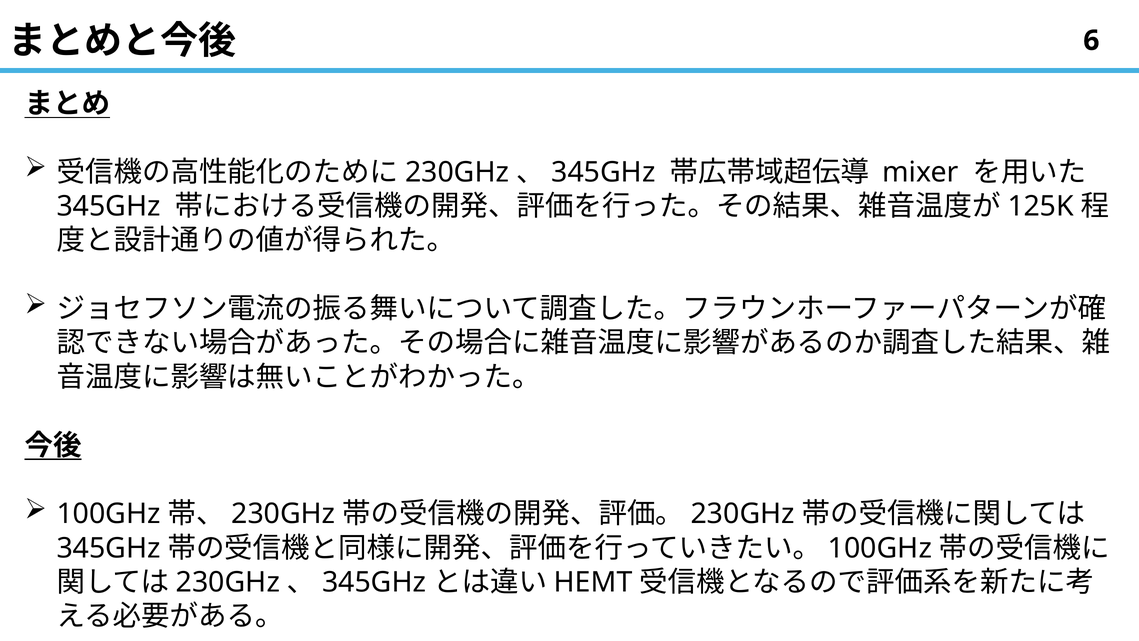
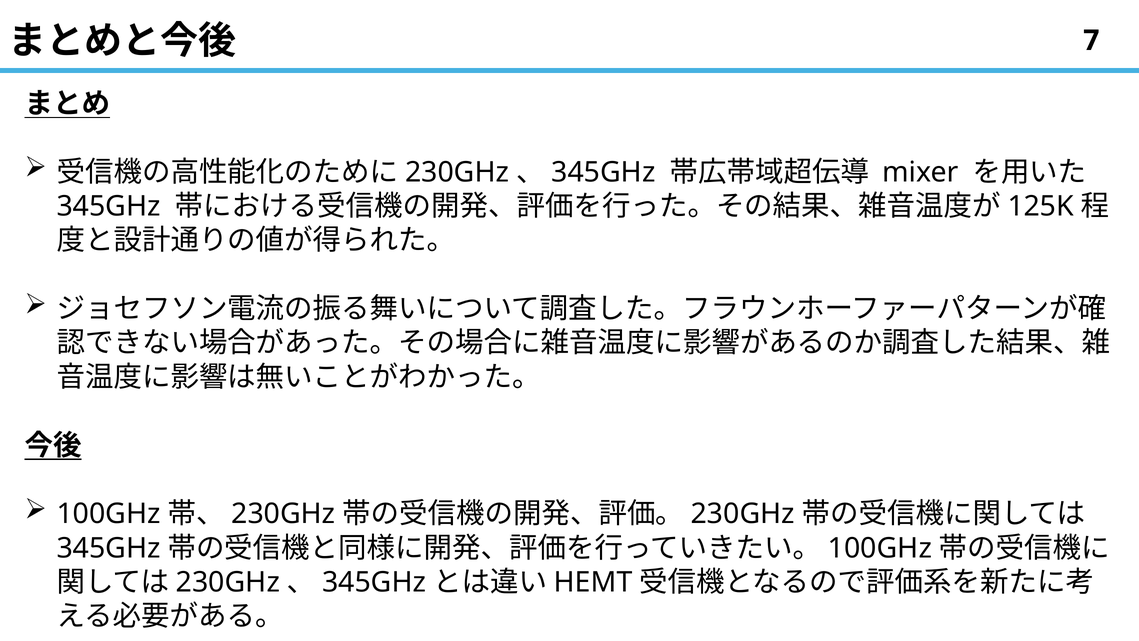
6: 6 -> 7 (1091, 41)
